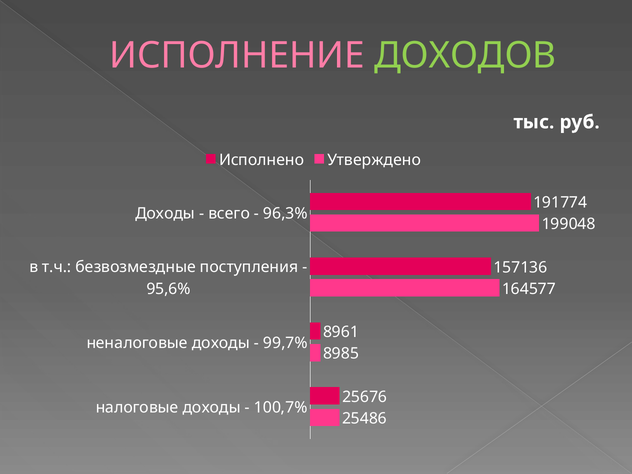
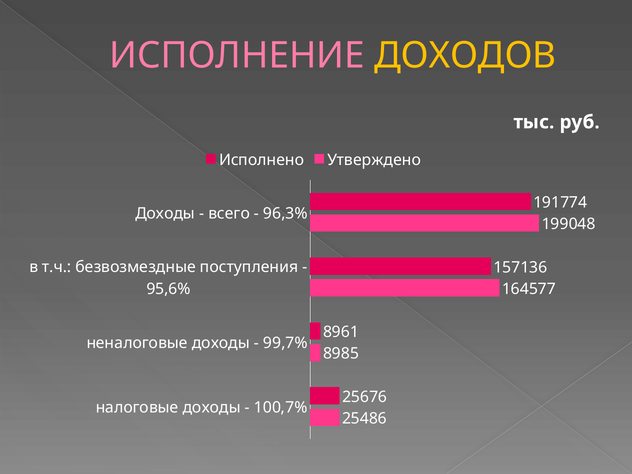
ДОХОДОВ colour: light green -> yellow (465, 56)
